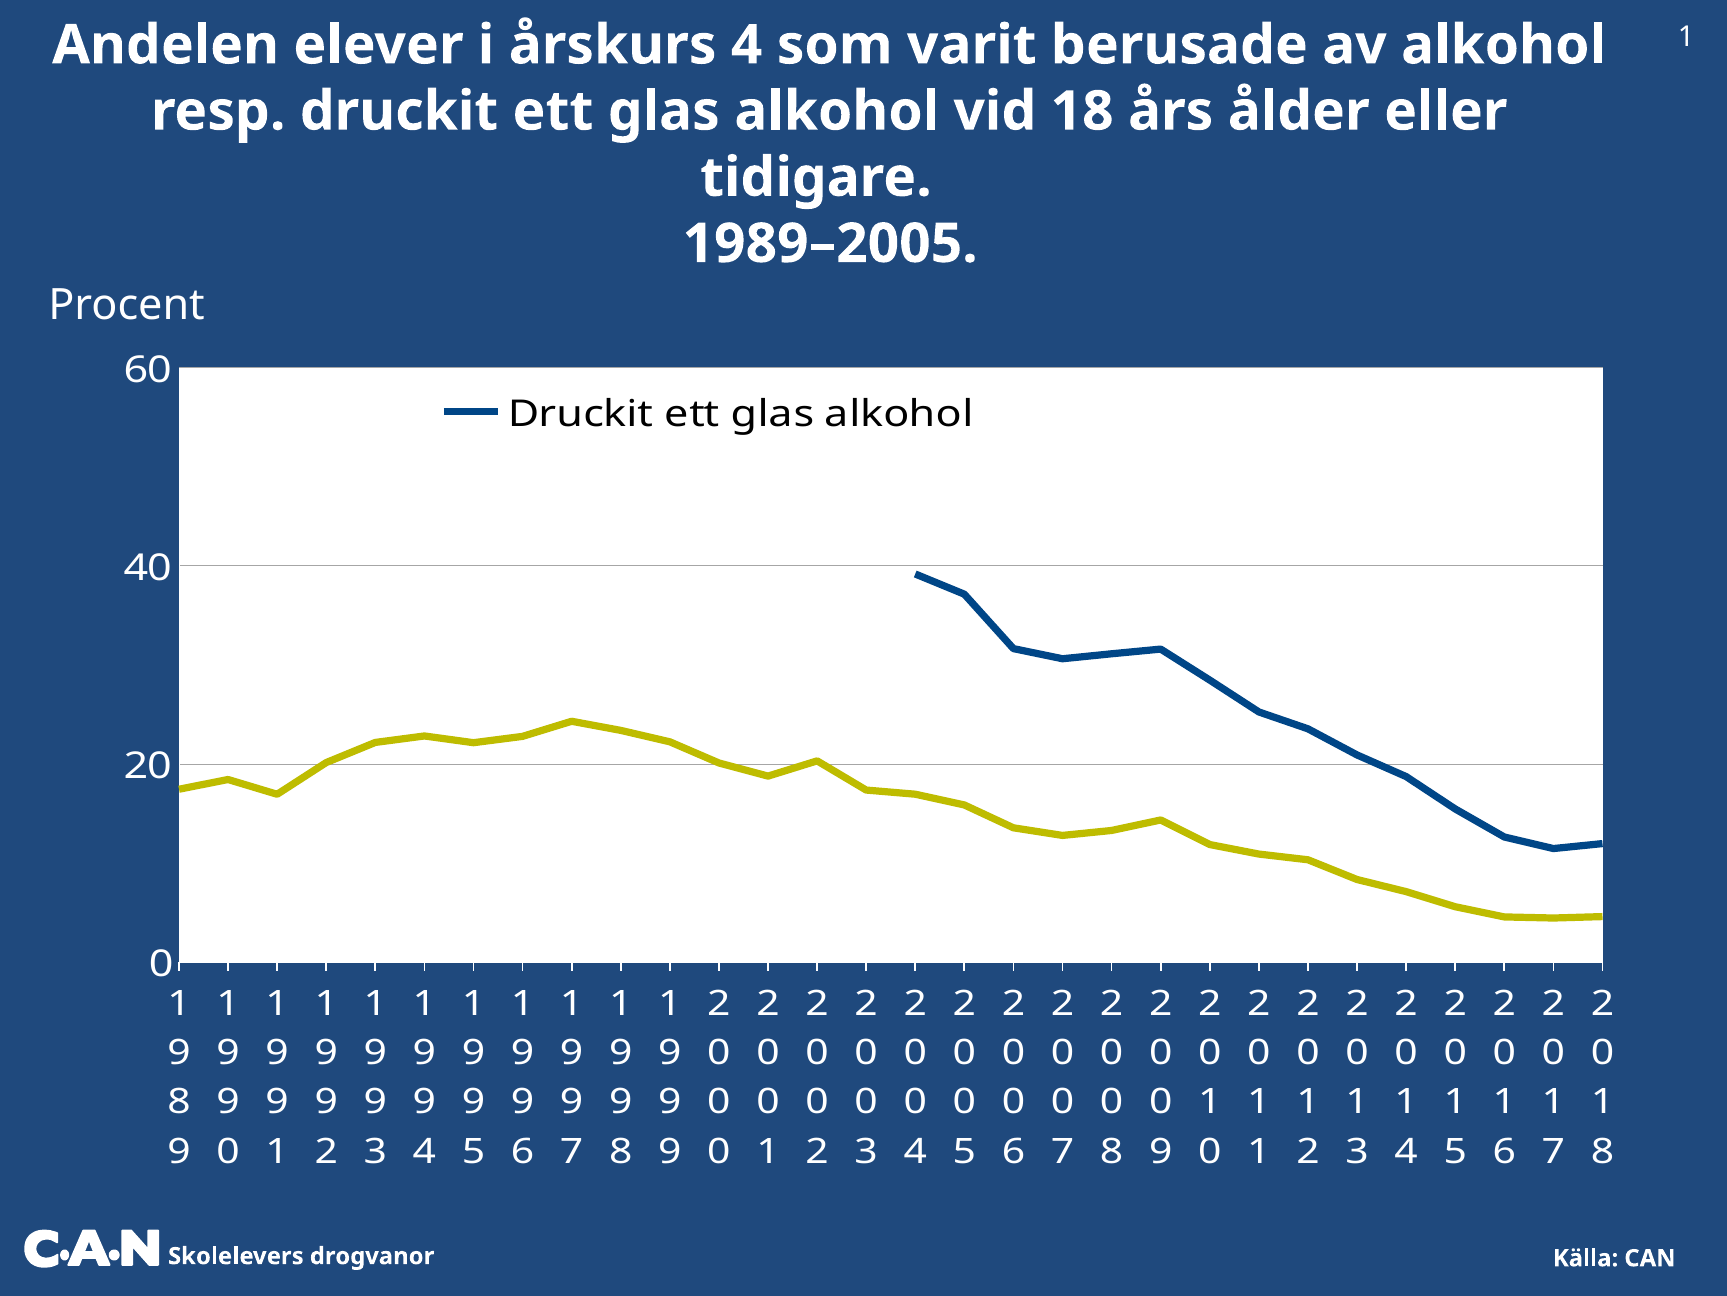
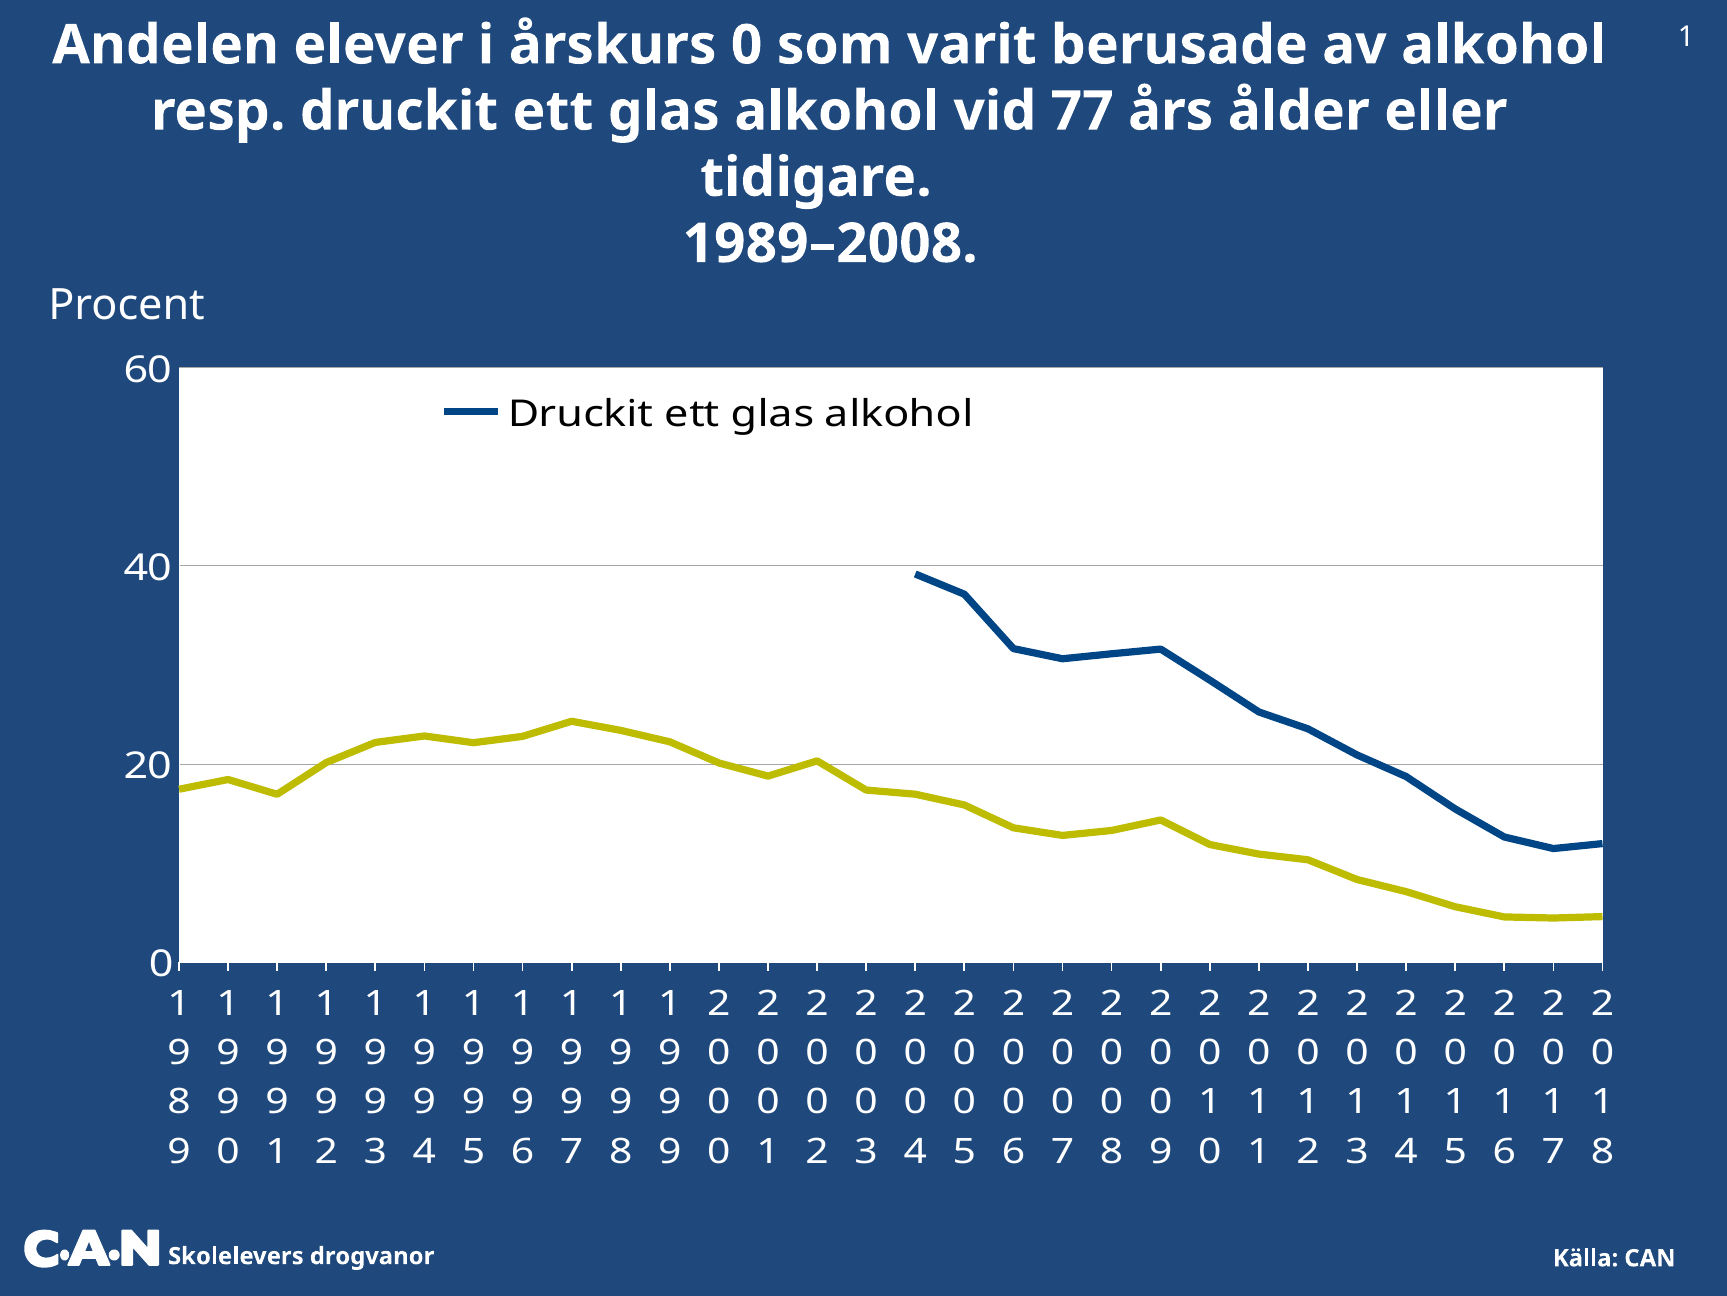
årskurs 4: 4 -> 0 (747, 45)
18: 18 -> 77 (1082, 111)
1989–2005: 1989–2005 -> 1989–2008 (830, 244)
